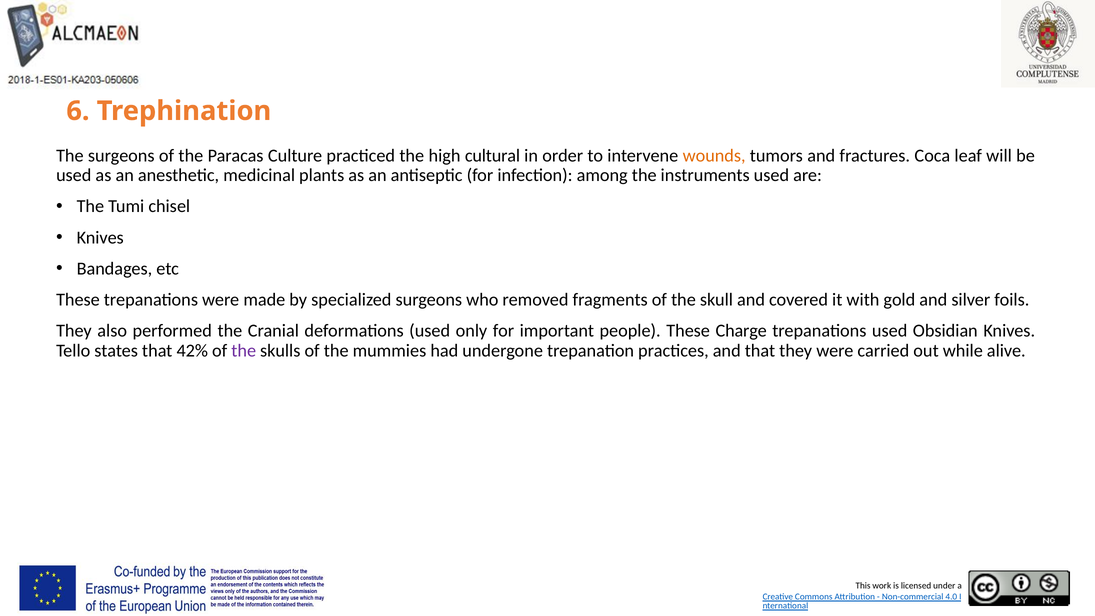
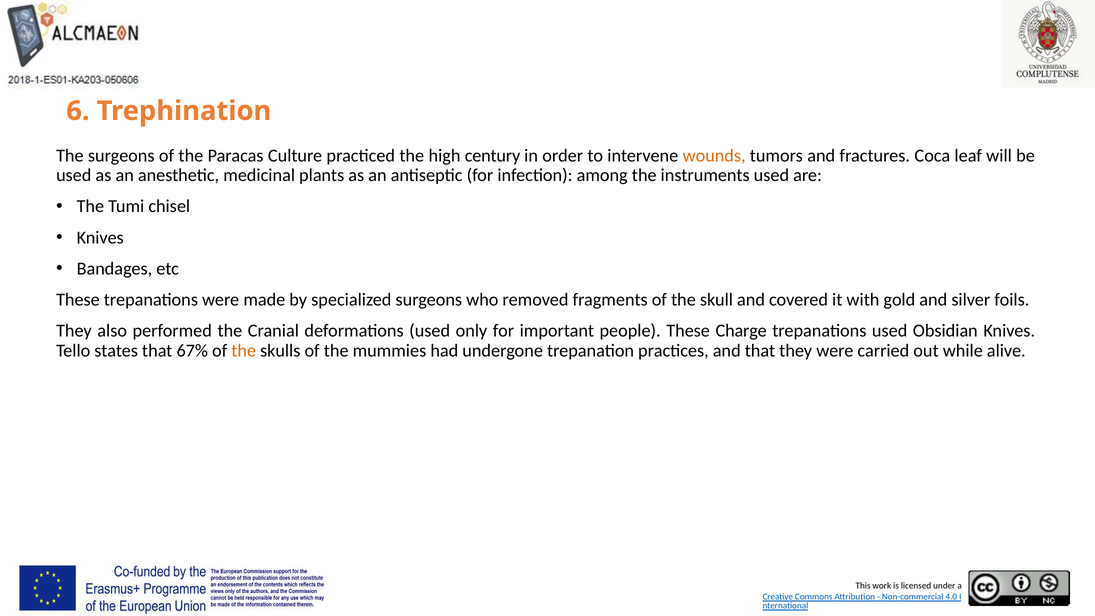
cultural: cultural -> century (492, 156)
42%: 42% -> 67% (192, 351)
the colour: purple -> orange (244, 351)
